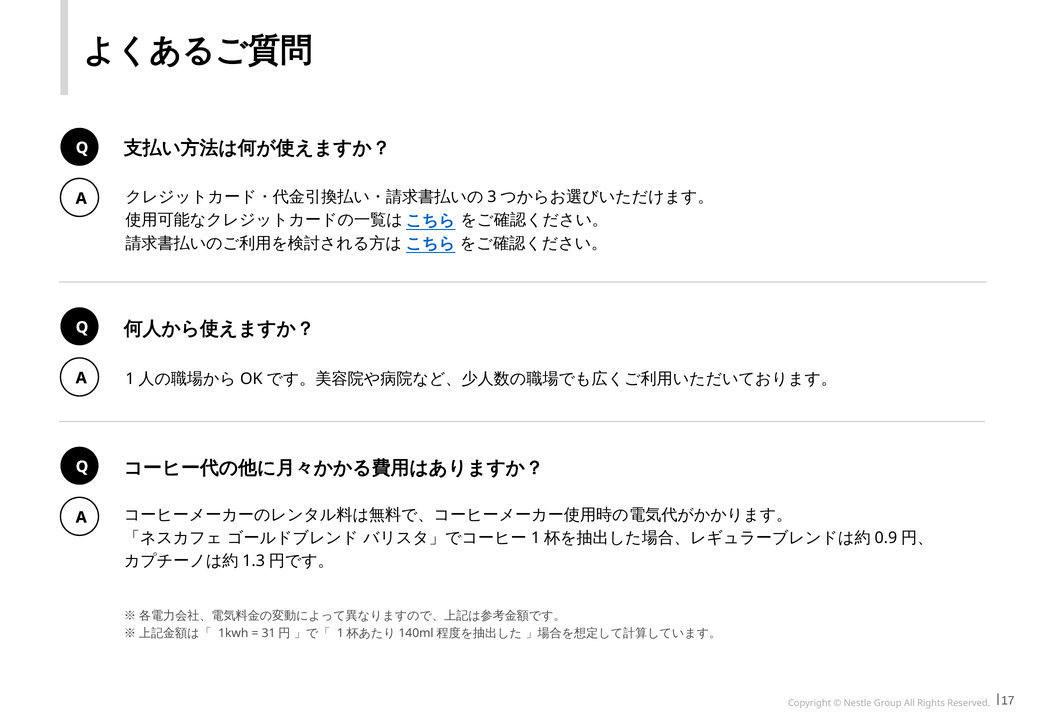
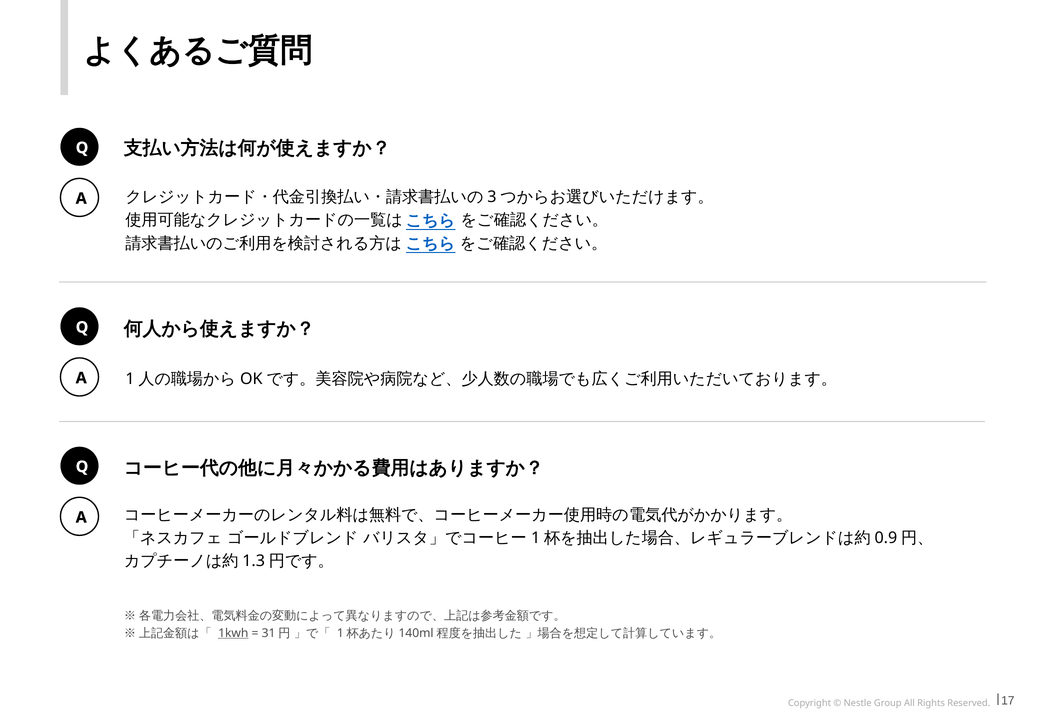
1kwh underline: none -> present (233, 633)
